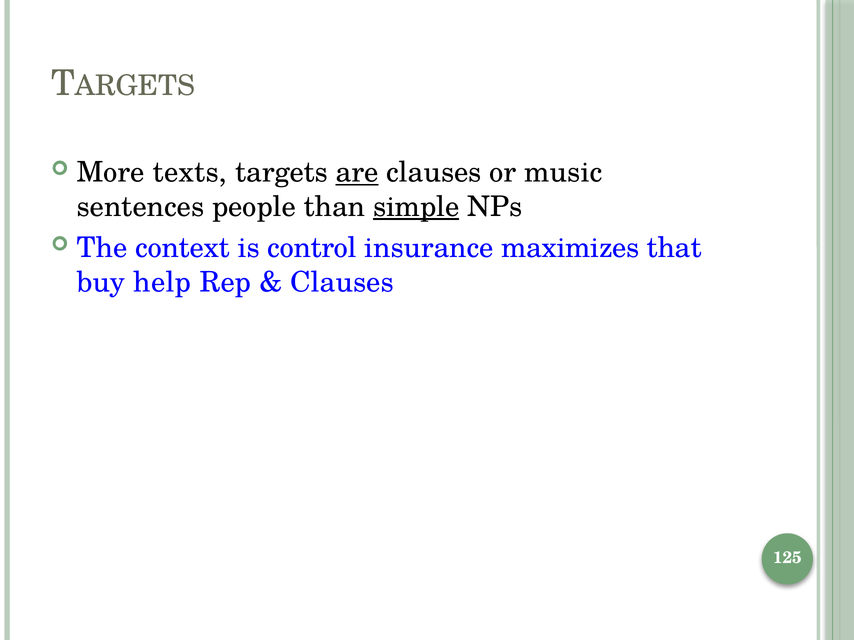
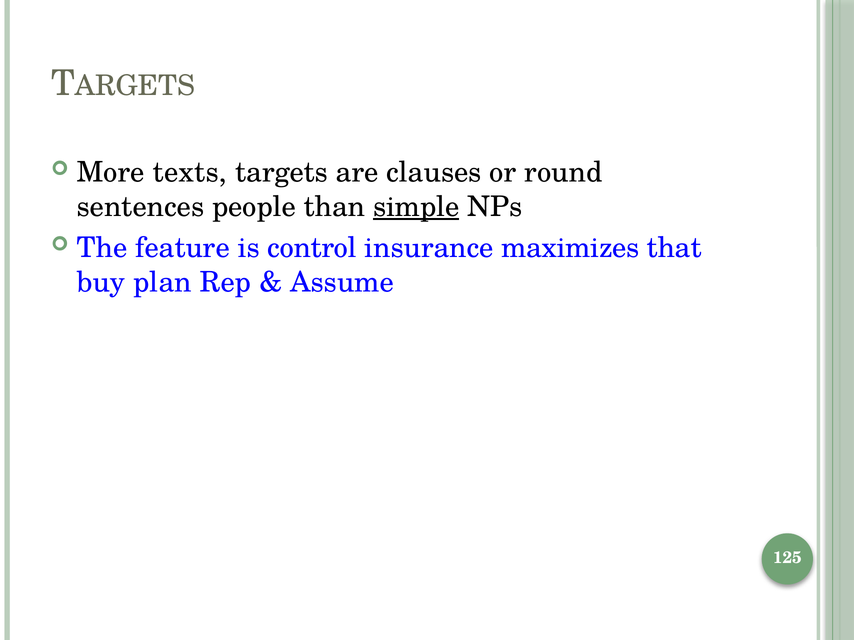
are underline: present -> none (357, 173)
music: music -> round (563, 173)
context: context -> feature (183, 248)
help: help -> plan (162, 282)
Clauses: Clauses -> Assume (342, 282)
